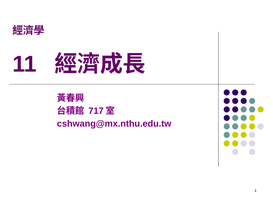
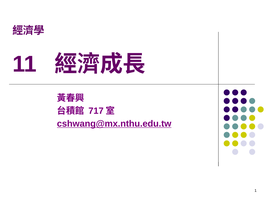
cshwang@mx.nthu.edu.tw underline: none -> present (114, 124)
